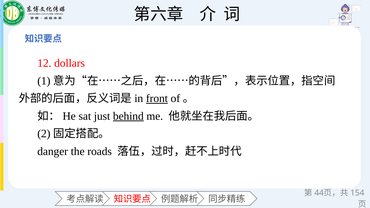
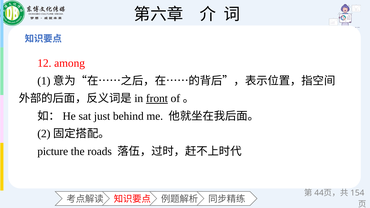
dollars: dollars -> among (70, 63)
behind underline: present -> none (128, 116)
danger: danger -> picture (53, 151)
